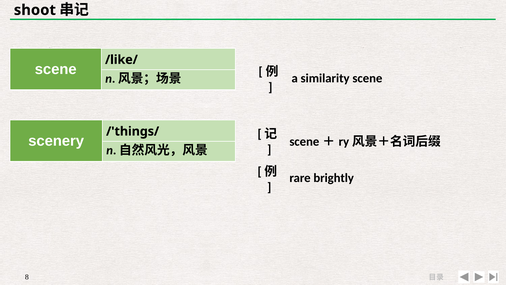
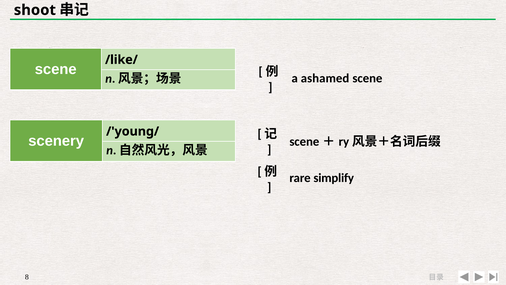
similarity: similarity -> ashamed (325, 78)
/'things/: /'things/ -> /'young/ (133, 131)
brightly: brightly -> simplify (334, 178)
